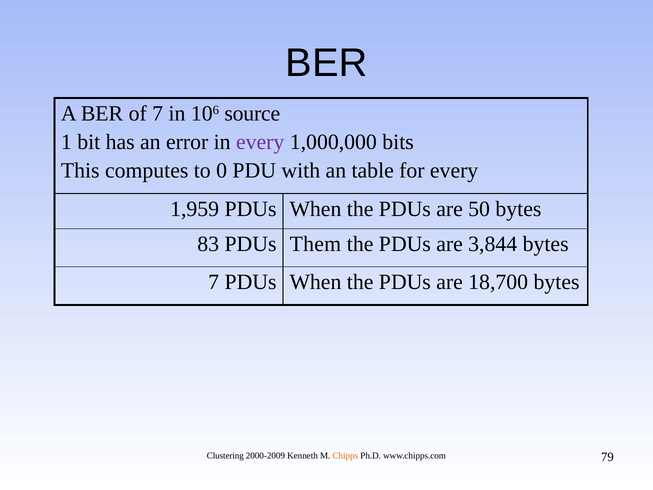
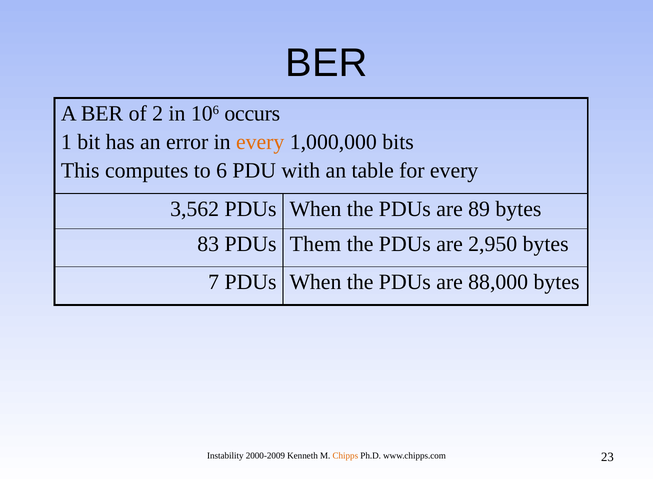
of 7: 7 -> 2 (158, 113)
source: source -> occurs (252, 113)
every colour: purple -> orange (260, 142)
0: 0 -> 6 (222, 170)
1,959: 1,959 -> 3,562 (195, 209)
50: 50 -> 89 (479, 209)
3,844: 3,844 -> 2,950 (493, 244)
18,700: 18,700 -> 88,000 (498, 282)
Clustering: Clustering -> Instability (225, 455)
79: 79 -> 23 (607, 457)
